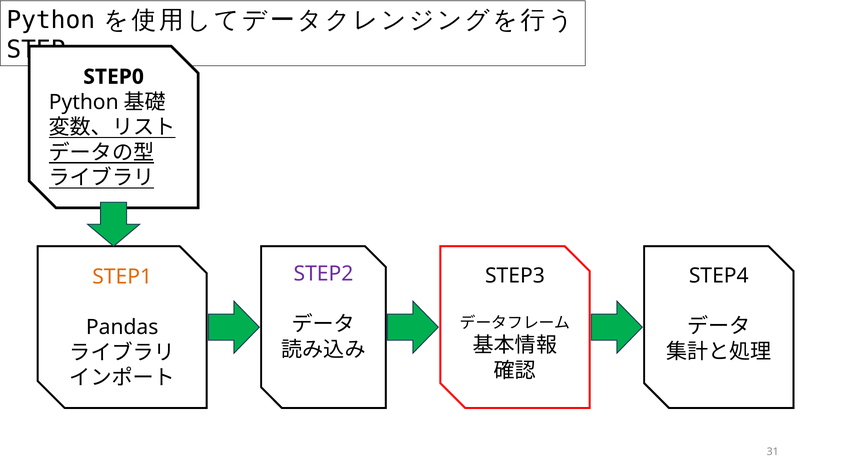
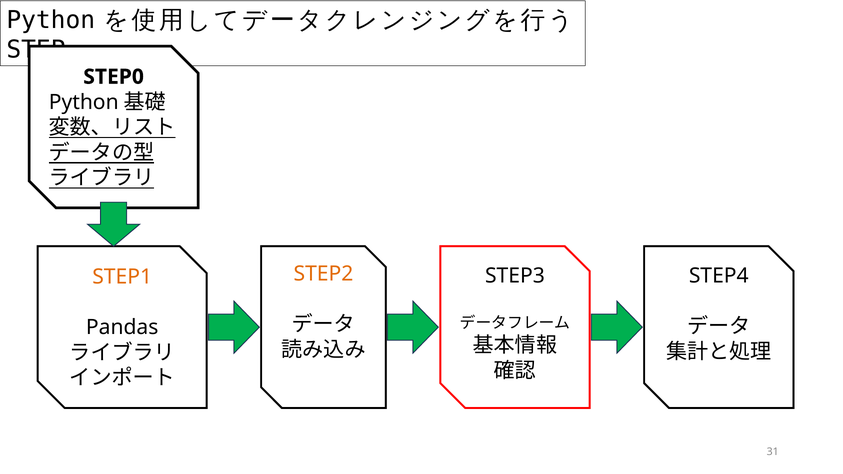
STEP2 colour: purple -> orange (323, 274)
